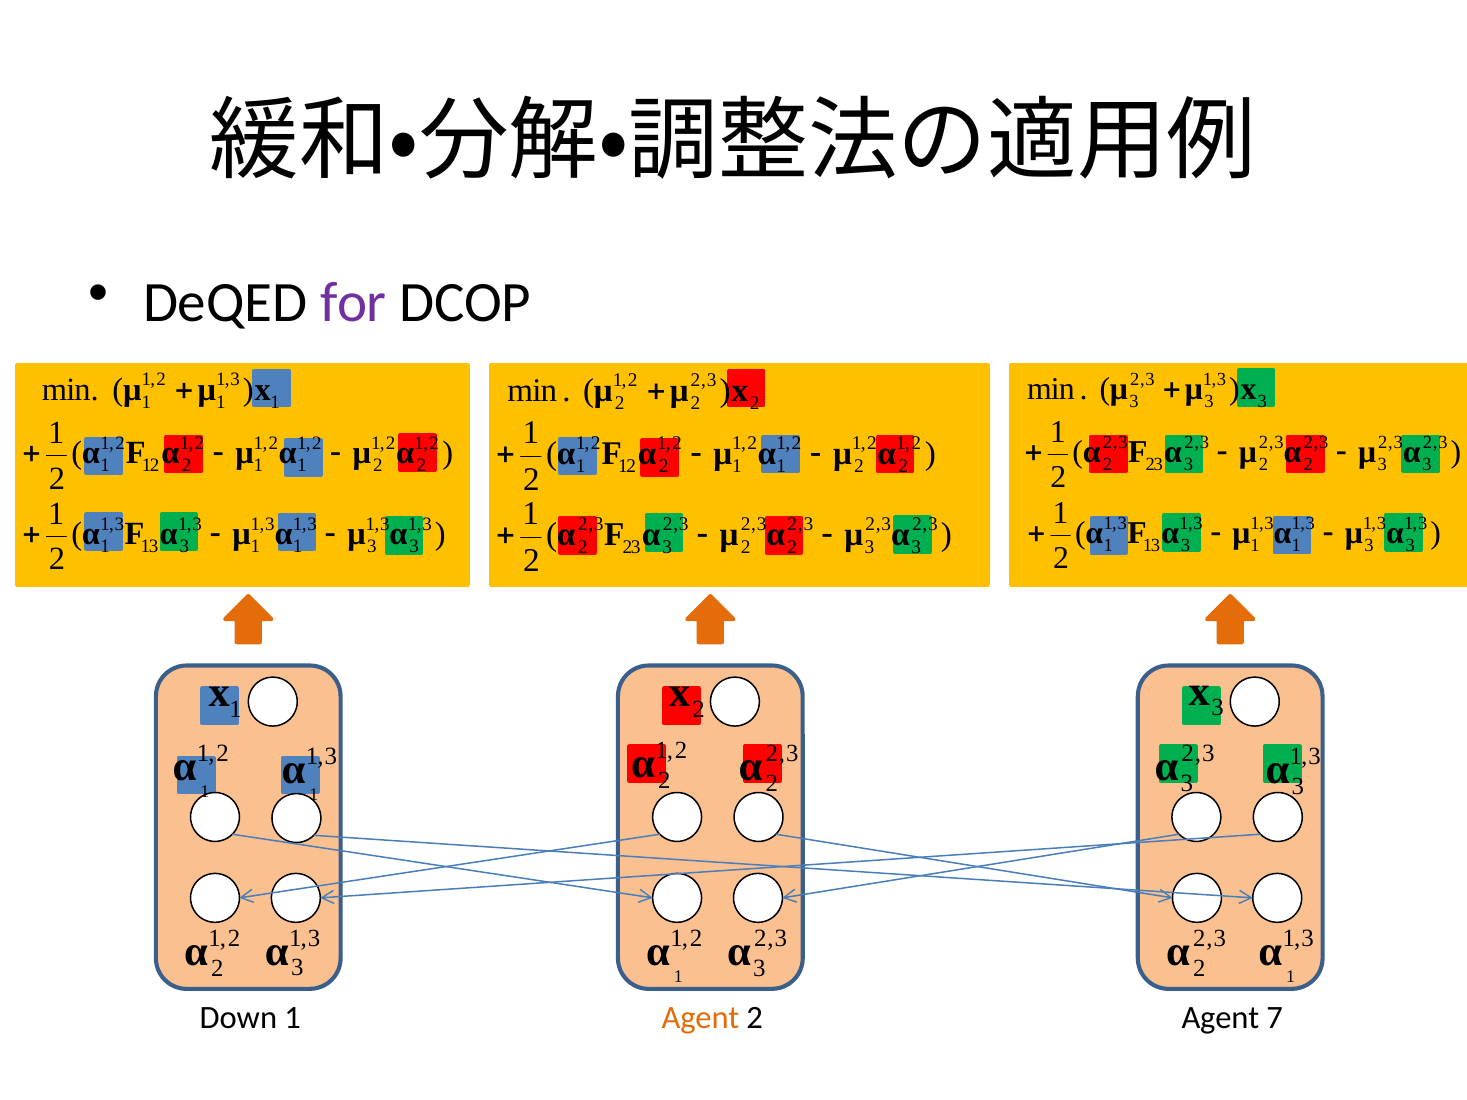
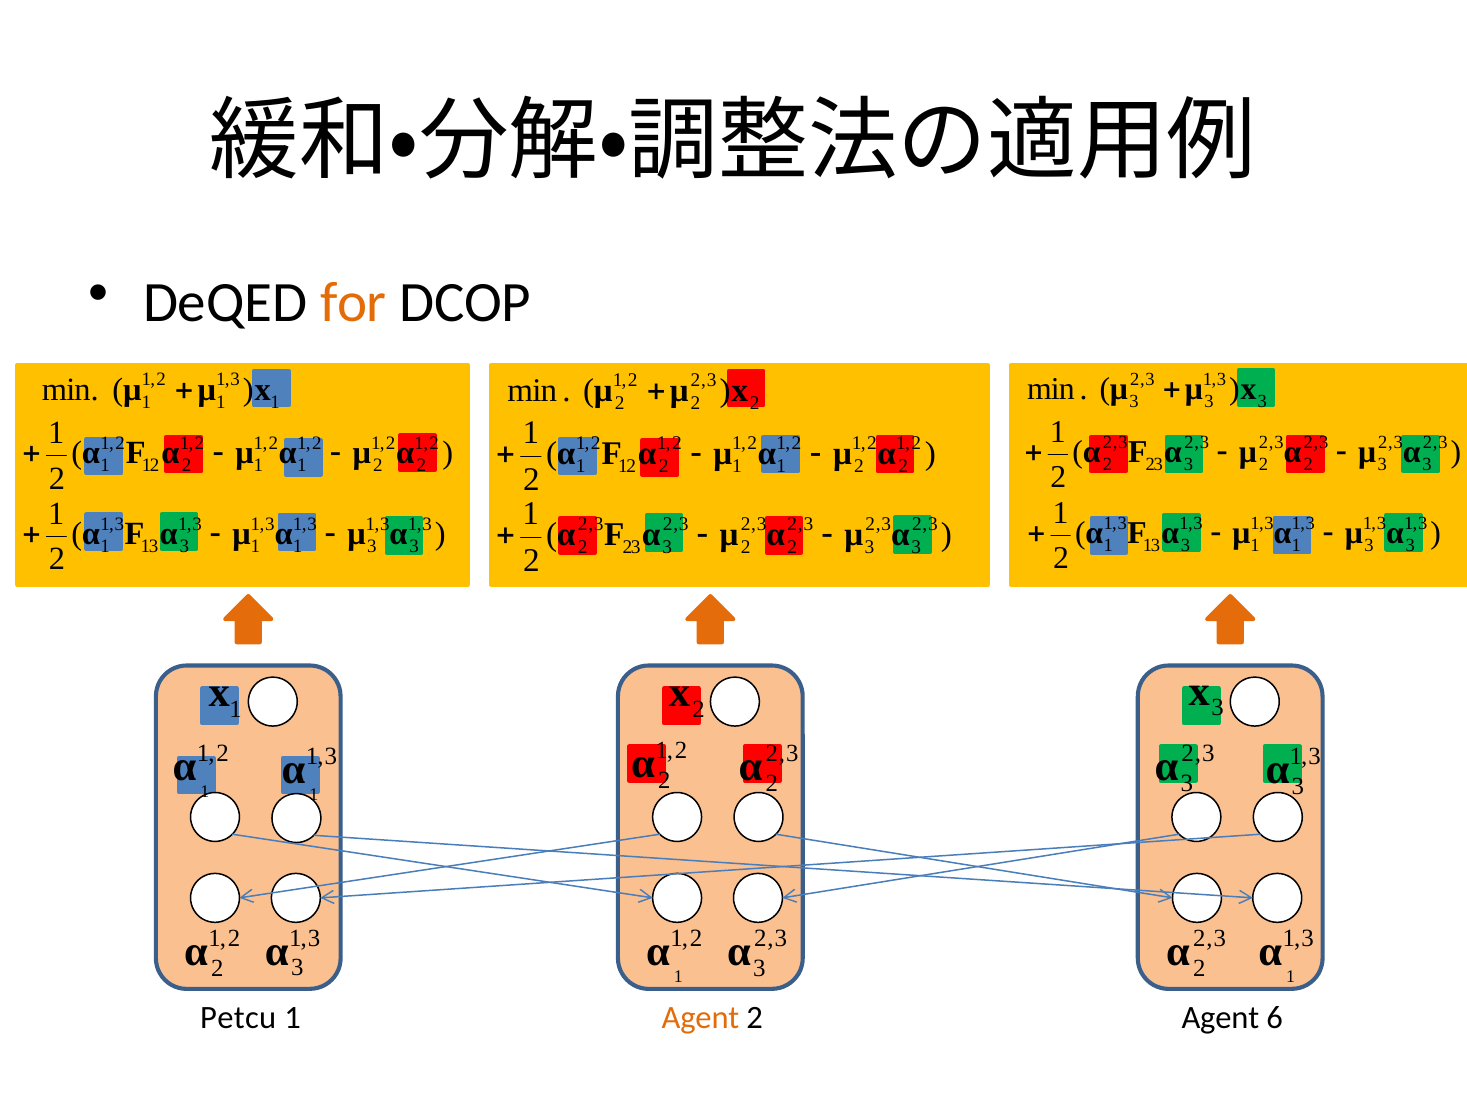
for colour: purple -> orange (353, 302)
Down: Down -> Petcu (238, 1018)
7: 7 -> 6 (1275, 1018)
